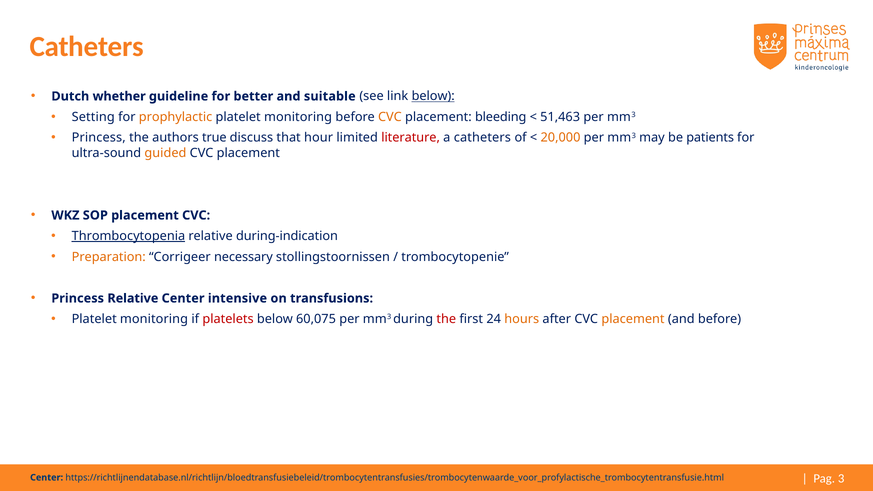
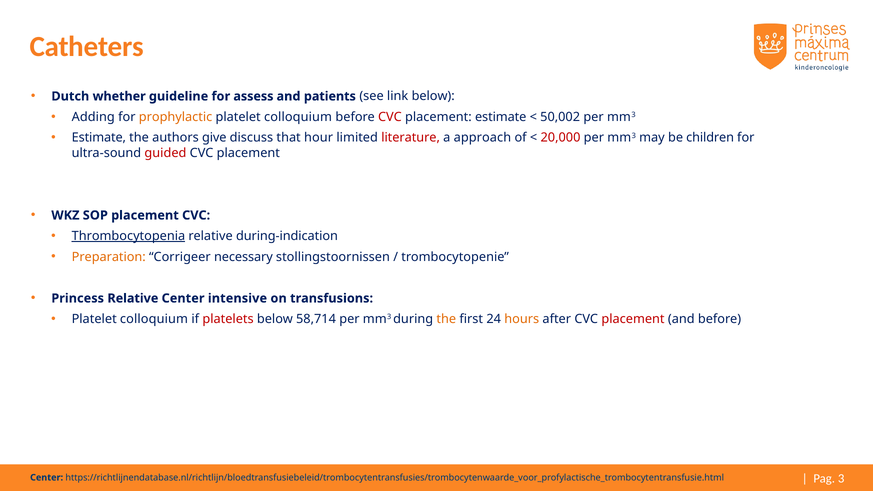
better: better -> assess (253, 96)
suitable: suitable -> patients (330, 96)
below underline: present -> none (433, 96)
Setting: Setting -> Adding (93, 117)
monitoring: monitoring -> colloquium (298, 117)
CVC colour: orange -> red (390, 117)
placement bleeding: bleeding -> estimate (501, 117)
51,463: 51,463 -> 50,002 (560, 117)
Princess: Princess -> Estimate (99, 138)
true: true -> give (214, 138)
a catheters: catheters -> approach (482, 138)
20,000 colour: orange -> red (560, 138)
patients: patients -> children (710, 138)
guided colour: orange -> red (165, 153)
monitoring: monitoring -> colloquium (154, 319)
60,075: 60,075 -> 58,714 (316, 319)
the colour: red -> orange (446, 319)
placement colour: orange -> red (633, 319)
